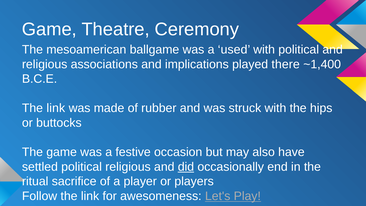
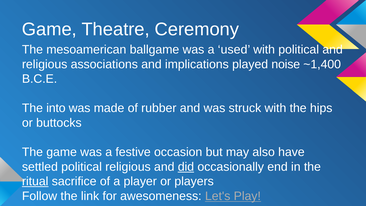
there: there -> noise (286, 64)
link: link -> into (56, 108)
ritual underline: none -> present (35, 181)
